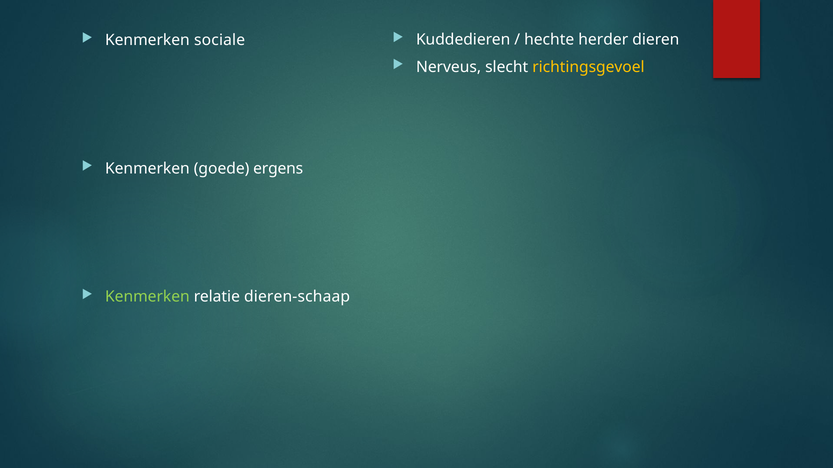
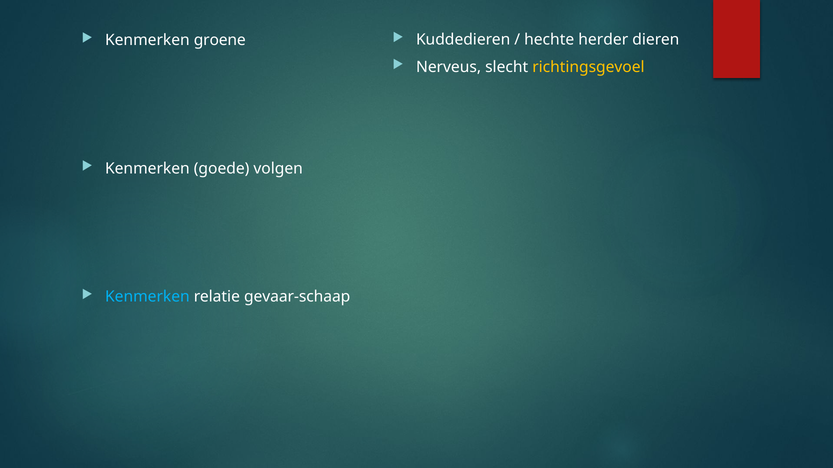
sociale: sociale -> groene (220, 40)
ergens: ergens -> volgen (278, 169)
Kenmerken colour: light green -> light blue (147, 297)
dieren-schaap: dieren-schaap -> gevaar-schaap (297, 297)
